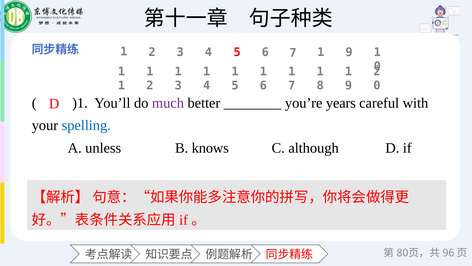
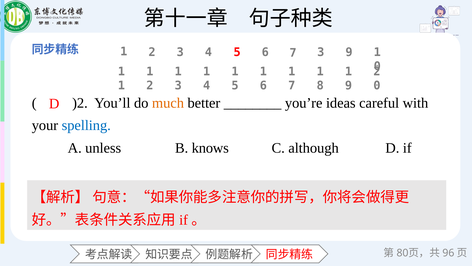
6 7 1: 1 -> 3 (321, 52)
)1: )1 -> )2 (80, 103)
much colour: purple -> orange (168, 103)
years: years -> ideas (341, 103)
